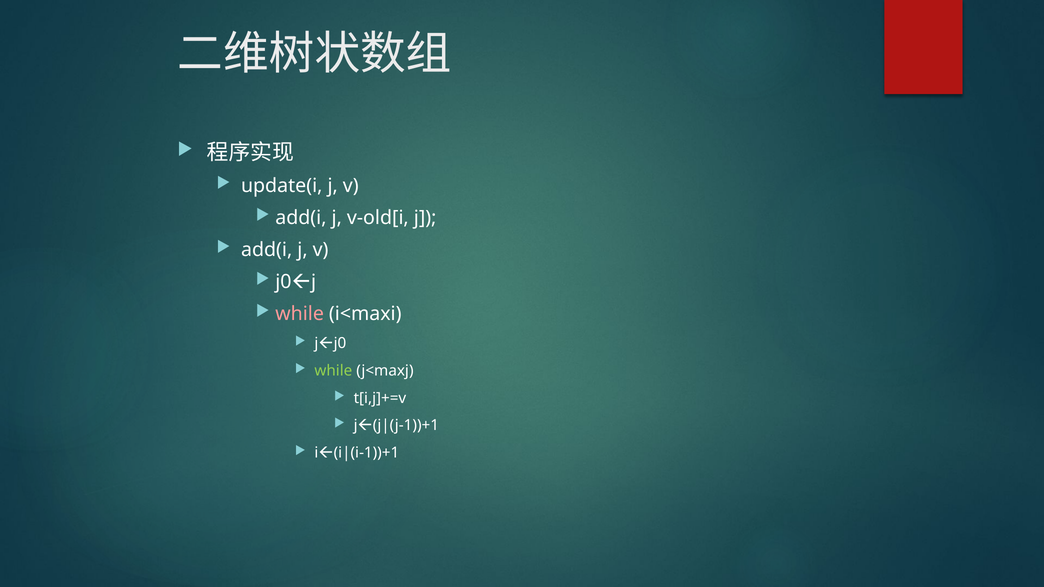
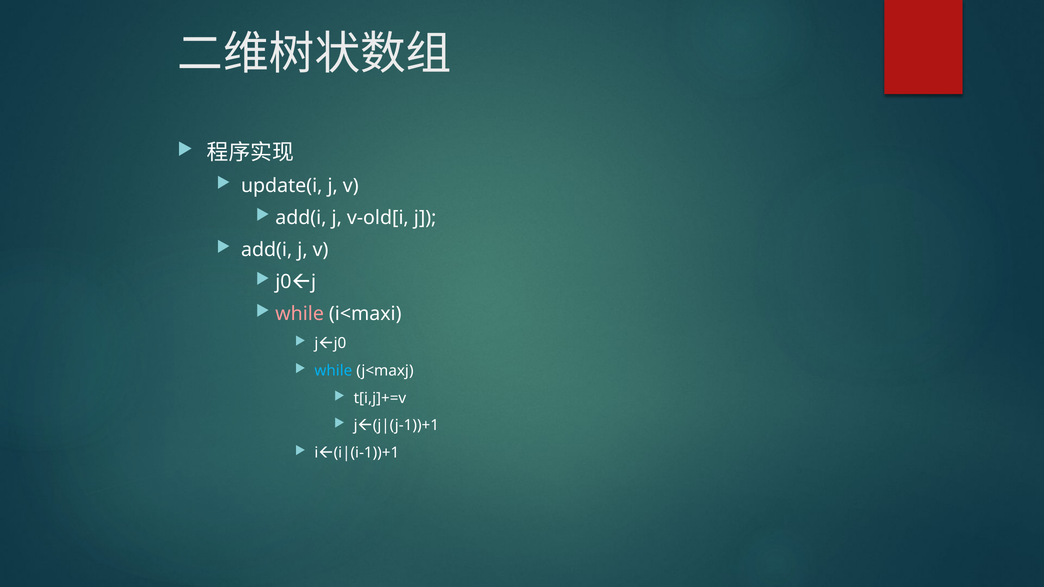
while colour: light green -> light blue (333, 371)
